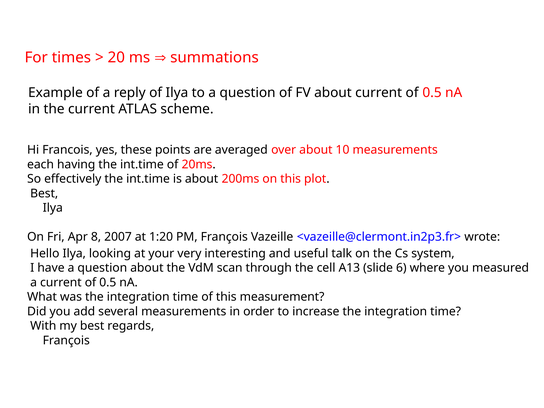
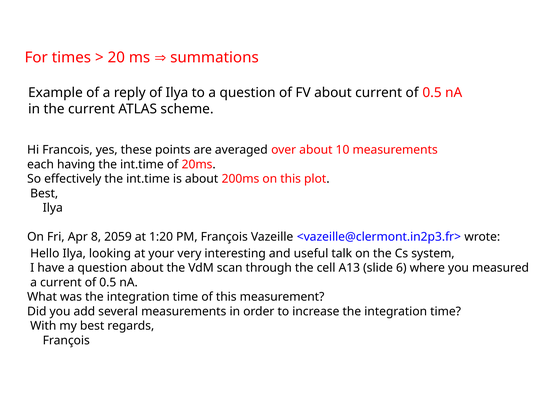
2007: 2007 -> 2059 (118, 237)
